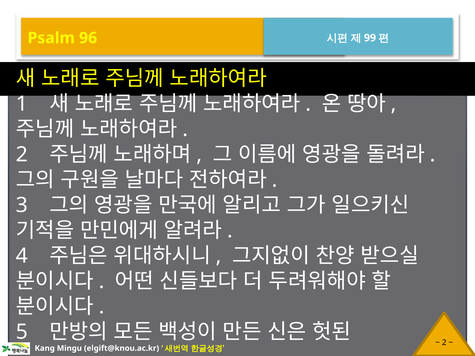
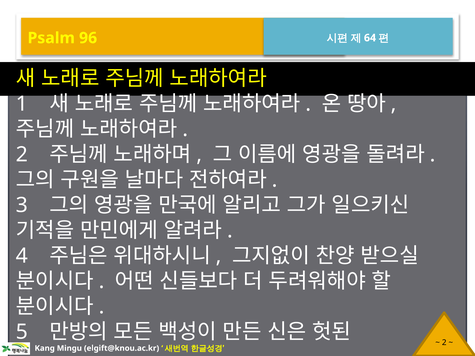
99: 99 -> 64 (370, 38)
